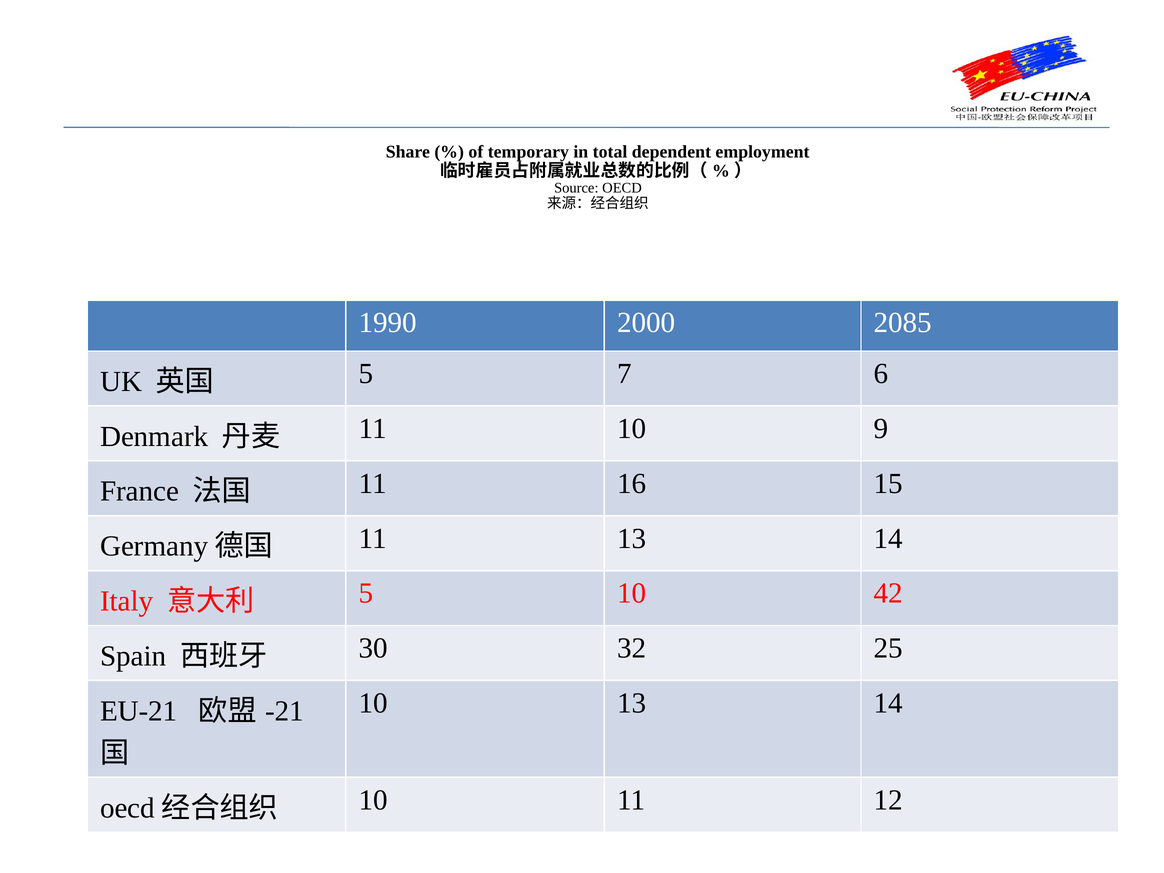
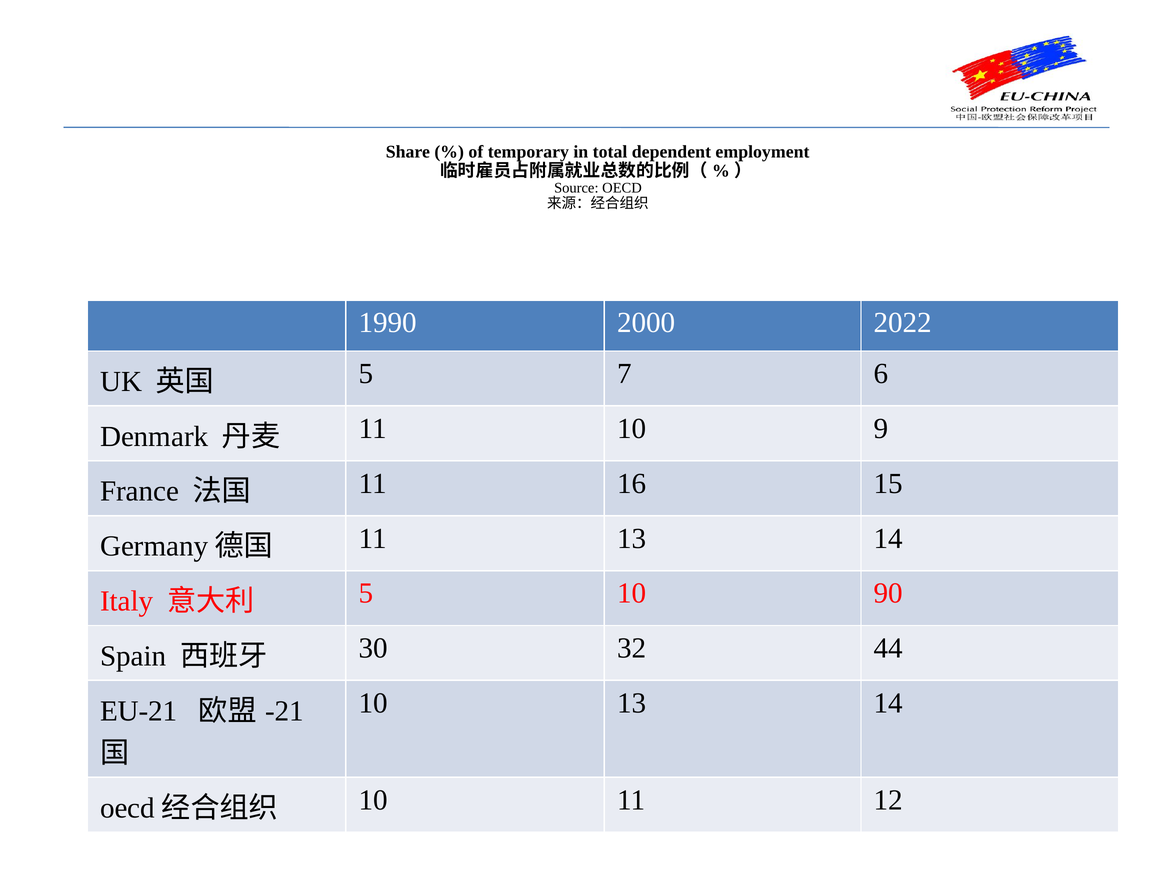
2085: 2085 -> 2022 (903, 323)
42: 42 -> 90 (888, 593)
25: 25 -> 44 (888, 648)
